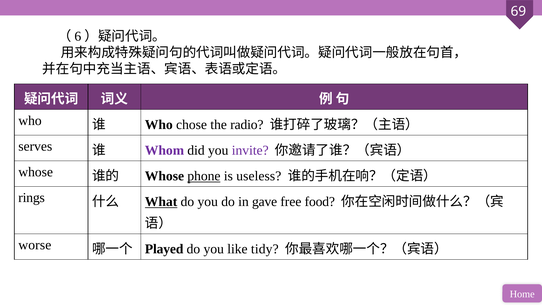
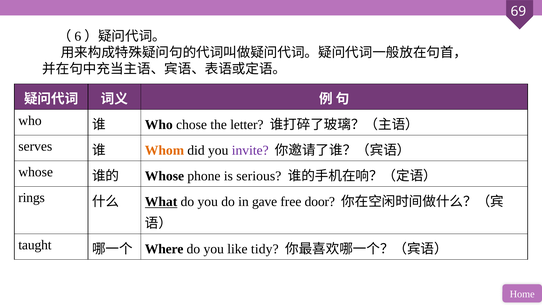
radio: radio -> letter (247, 125)
Whom colour: purple -> orange (164, 150)
phone underline: present -> none (204, 176)
useless: useless -> serious (259, 176)
food: food -> door (320, 202)
worse: worse -> taught (35, 245)
Played: Played -> Where (164, 249)
